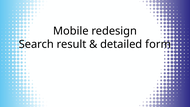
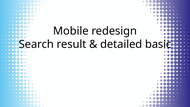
form: form -> basic (158, 44)
